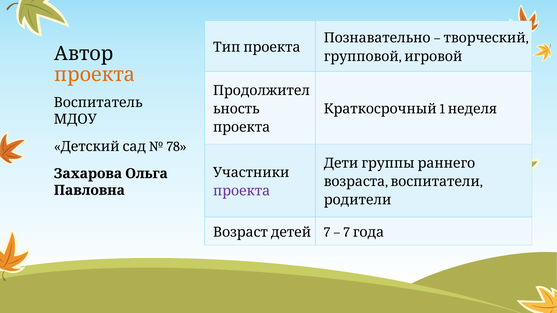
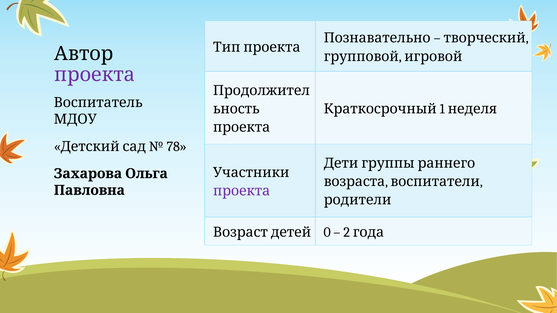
проекта colour: orange -> purple (95, 75)
7: 7 -> 0 (327, 232)
7: 7 -> 2 (347, 232)
